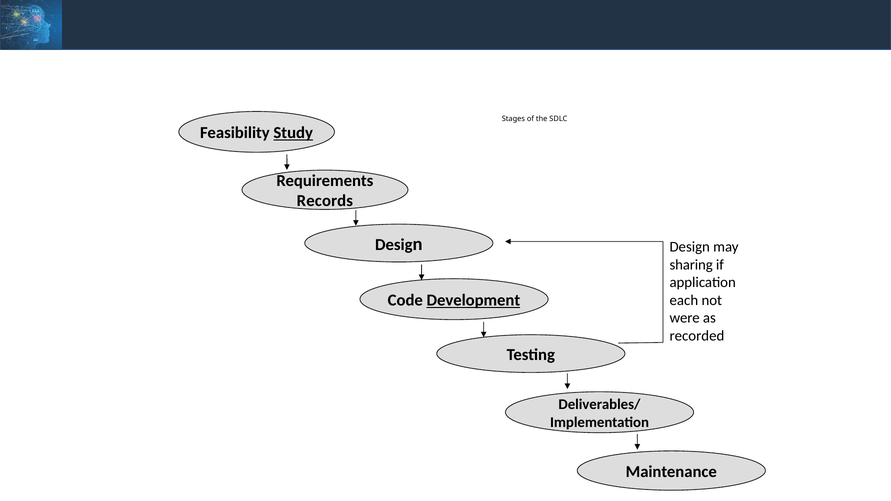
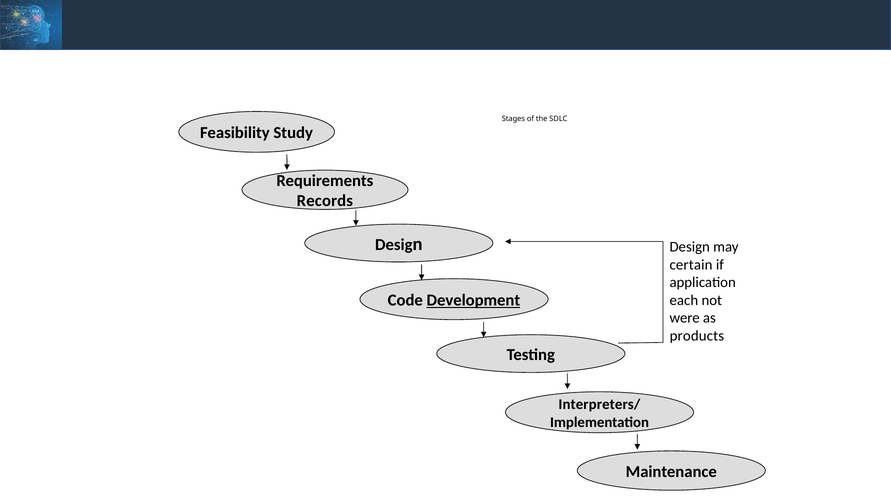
Study underline: present -> none (293, 133)
sharing: sharing -> certain (691, 265)
recorded: recorded -> products (697, 336)
Deliverables/: Deliverables/ -> Interpreters/ (599, 404)
